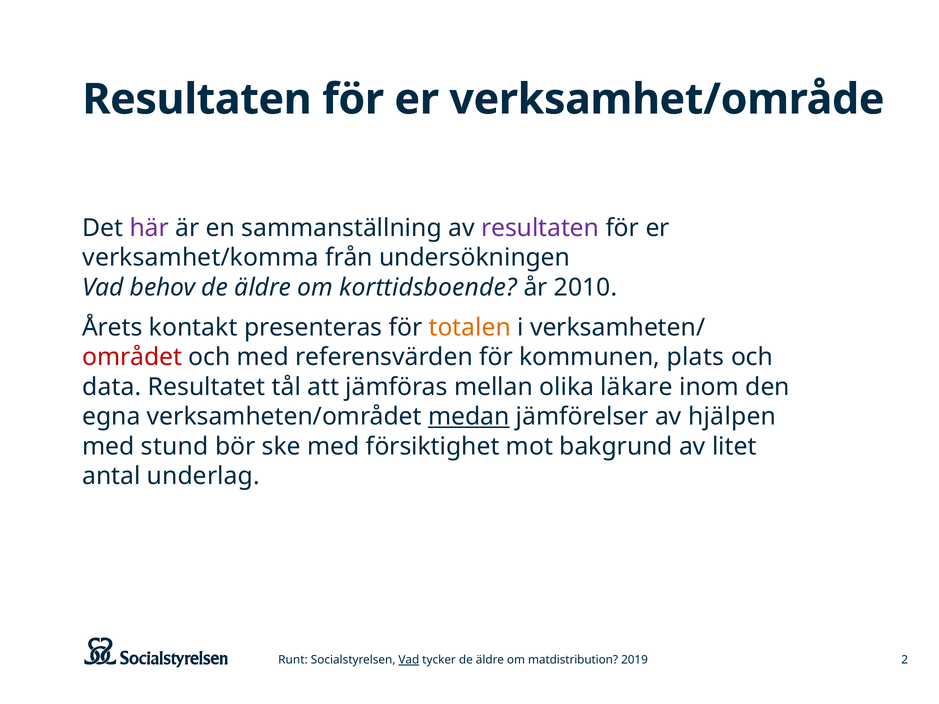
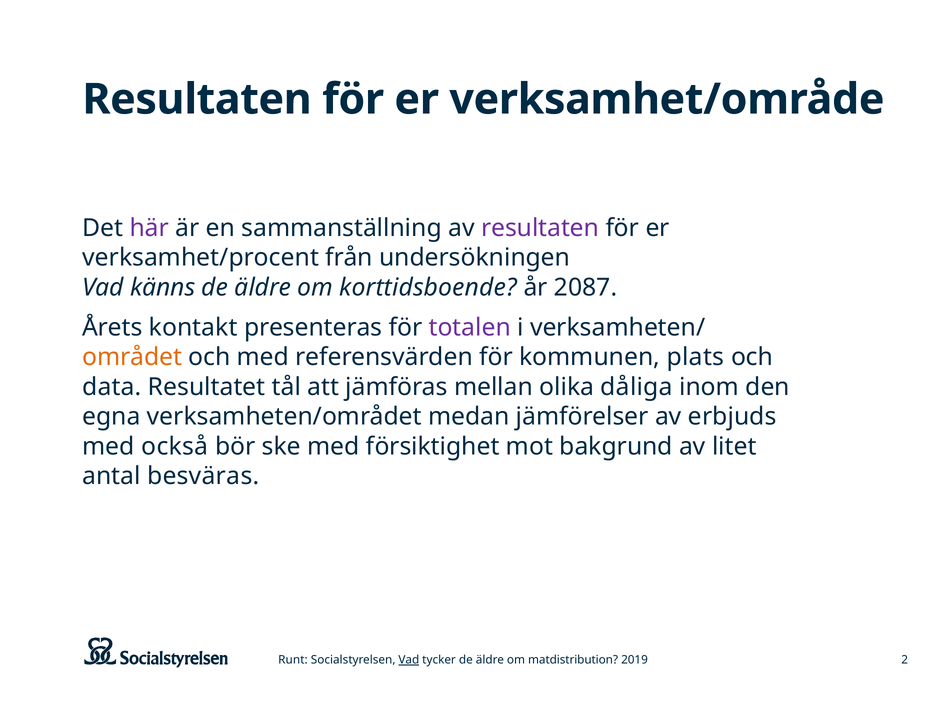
verksamhet/komma: verksamhet/komma -> verksamhet/procent (201, 258)
behov: behov -> känns (163, 288)
2010: 2010 -> 2087 (586, 288)
totalen colour: orange -> purple (470, 328)
området colour: red -> orange (132, 357)
läkare: läkare -> dåliga (637, 387)
medan underline: present -> none (469, 417)
hjälpen: hjälpen -> erbjuds (732, 417)
stund: stund -> också (175, 447)
underlag: underlag -> besväras (203, 476)
